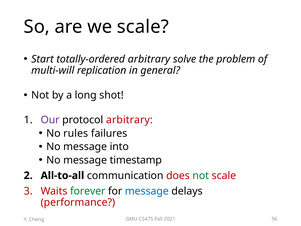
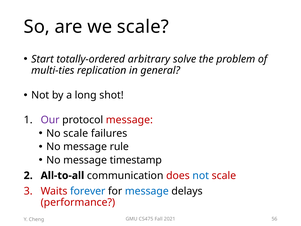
multi-will: multi-will -> multi-ties (53, 70)
protocol arbitrary: arbitrary -> message (129, 120)
No rules: rules -> scale (76, 133)
into: into -> rule (119, 147)
not colour: green -> blue (201, 175)
forever colour: green -> blue (88, 191)
